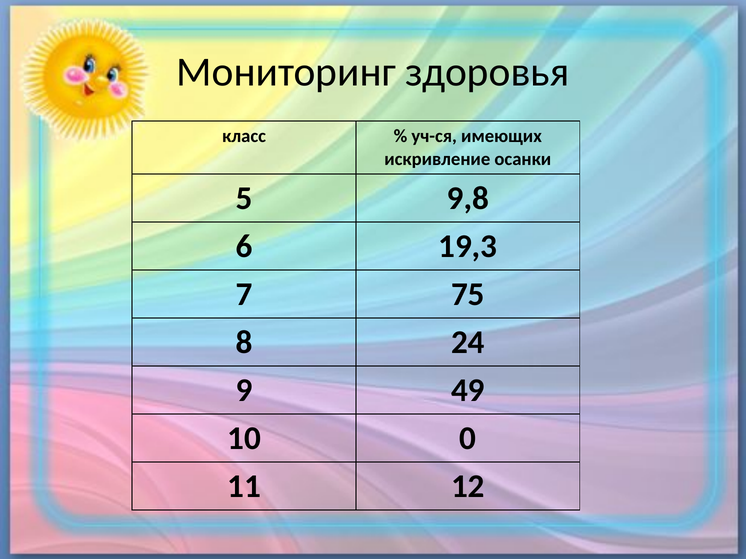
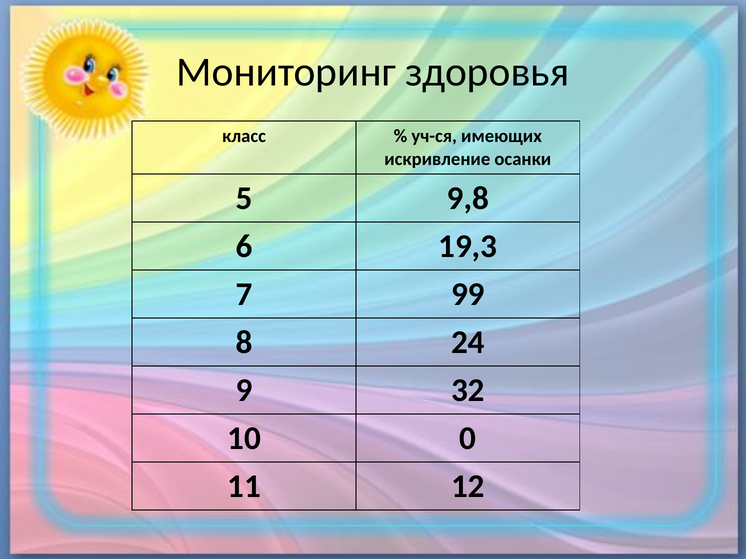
75: 75 -> 99 (468, 295)
49: 49 -> 32 (468, 391)
